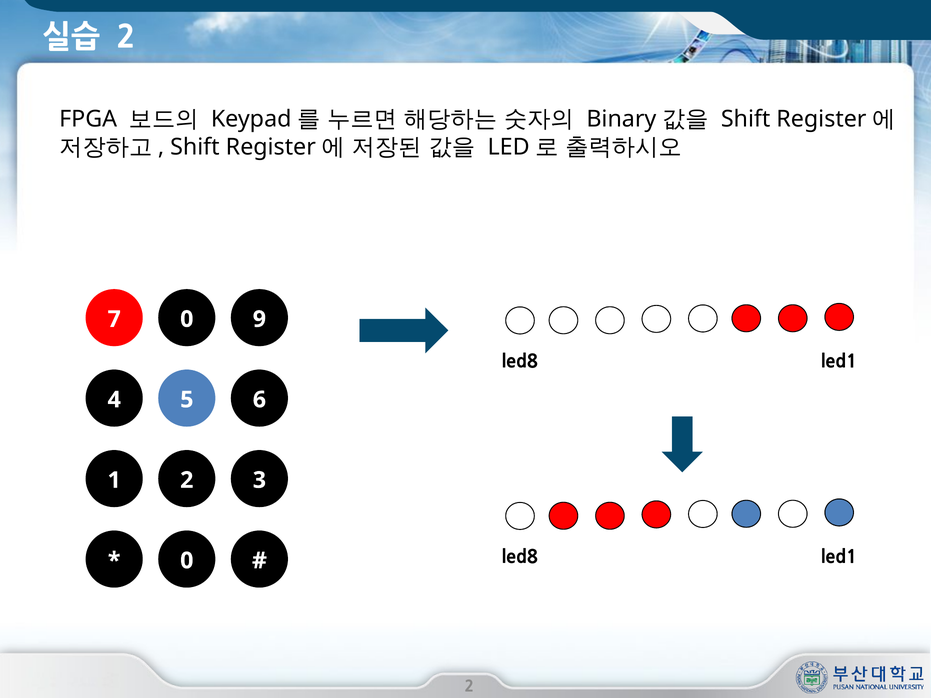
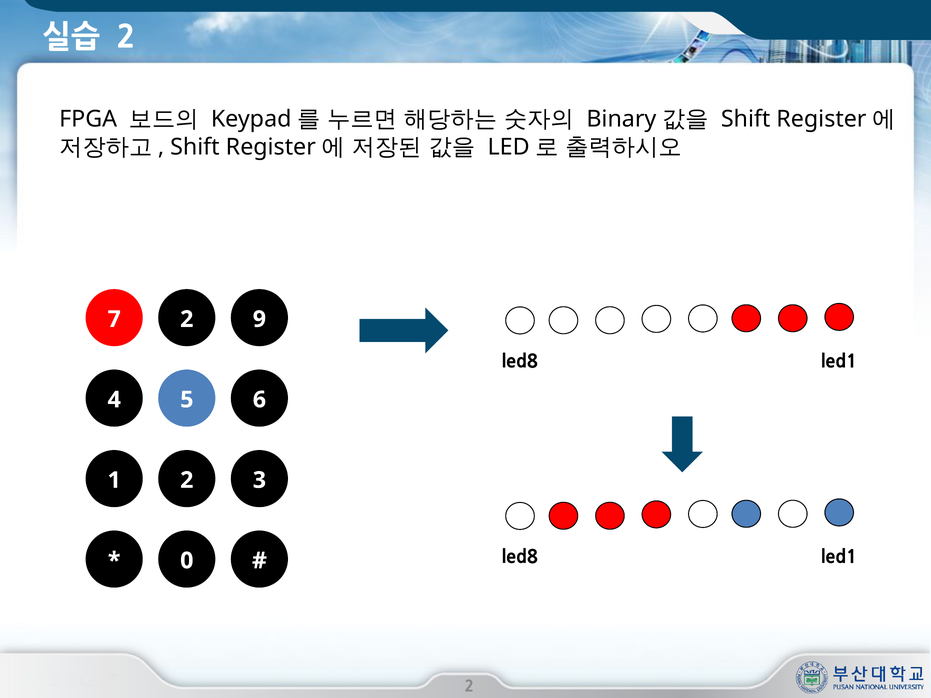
7 0: 0 -> 2 (187, 319)
